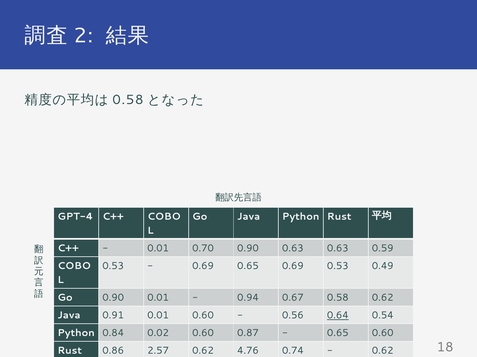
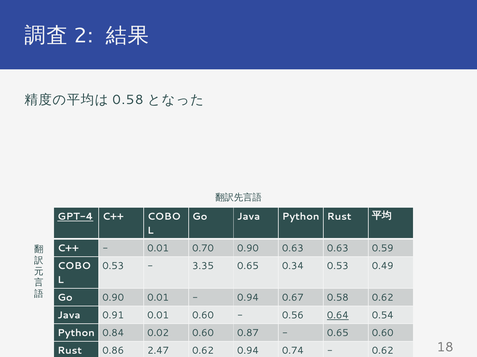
GPT-4 underline: none -> present (75, 217)
0.69: 0.69 -> 3.35 (203, 267)
0.65 0.69: 0.69 -> 0.34 (293, 267)
2.57: 2.57 -> 2.47 (158, 351)
0.62 4.76: 4.76 -> 0.94 (248, 351)
